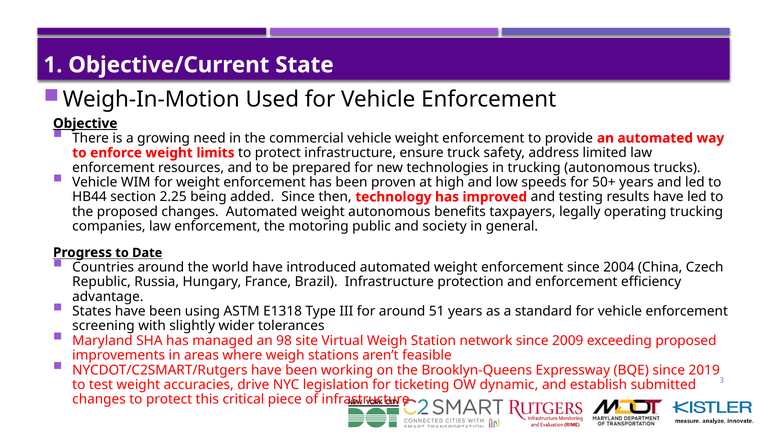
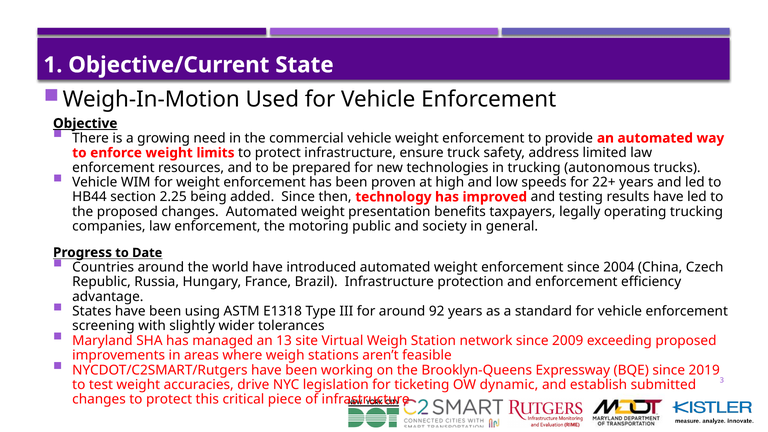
50+: 50+ -> 22+ (604, 182)
weight autonomous: autonomous -> presentation (389, 212)
51: 51 -> 92 (437, 311)
98: 98 -> 13 (284, 341)
